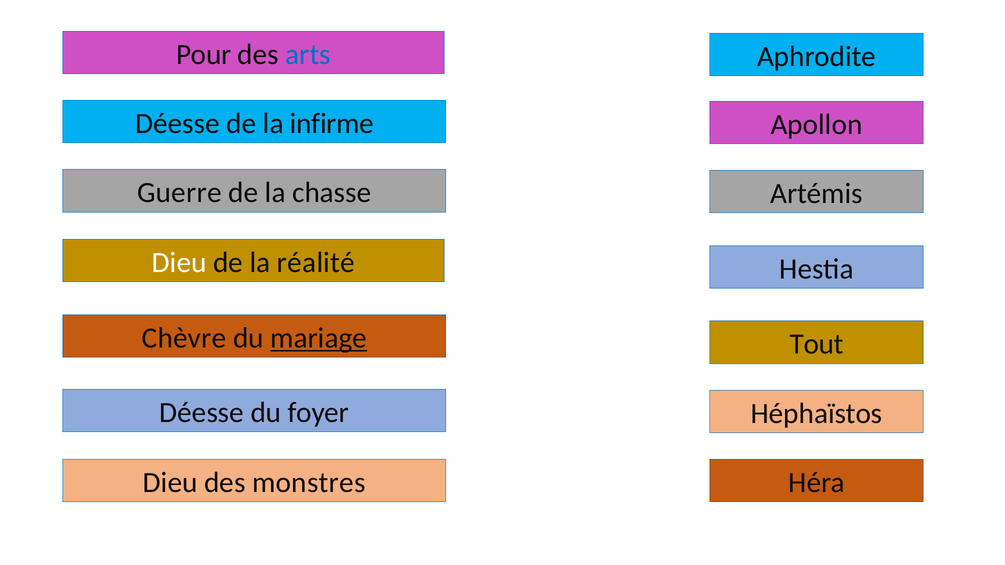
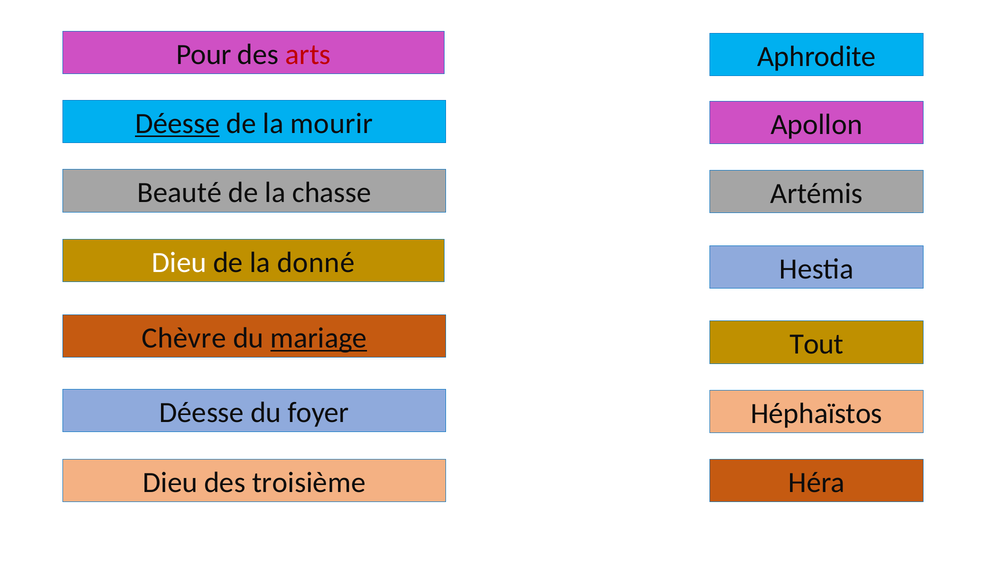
arts colour: blue -> red (308, 55)
Déesse underline: none -> present (177, 124)
infirme: infirme -> mourir (332, 124)
Guerre: Guerre -> Beauté (179, 193)
réalité: réalité -> donné (316, 263)
monstres: monstres -> troisième (309, 483)
